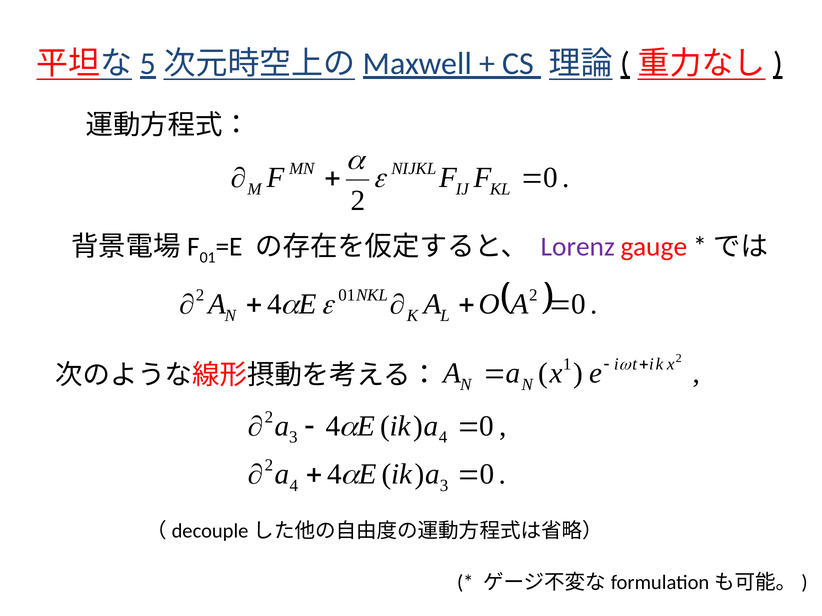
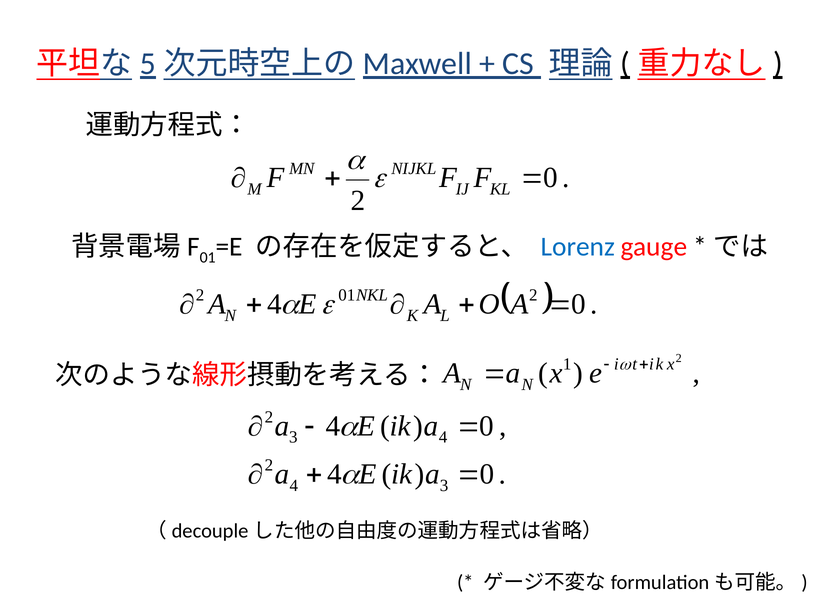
Lorenz colour: purple -> blue (578, 247)
